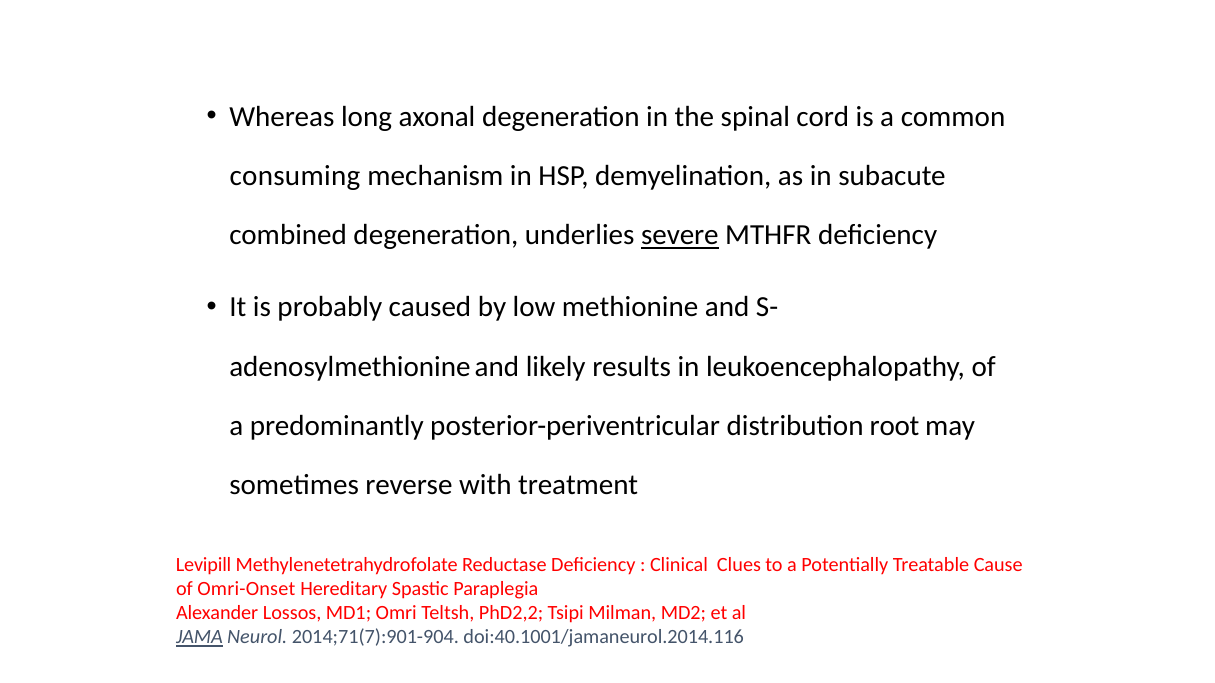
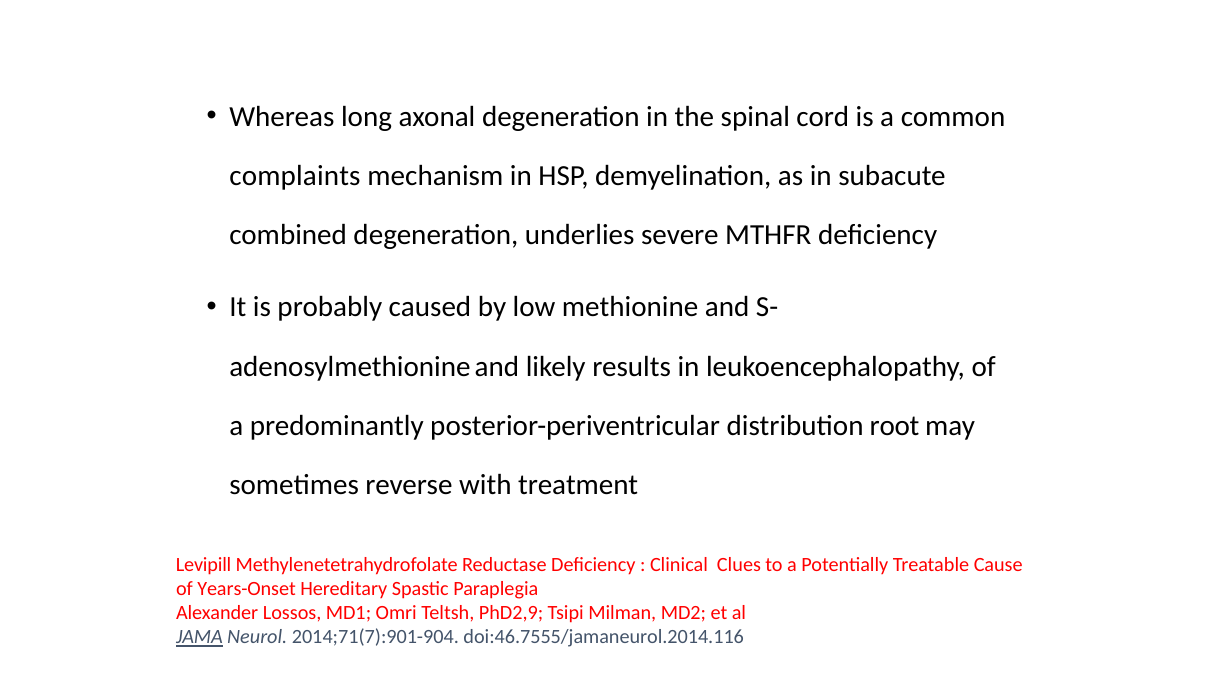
consuming: consuming -> complaints (295, 176)
severe underline: present -> none (680, 236)
Omri-Onset: Omri-Onset -> Years-Onset (247, 589)
PhD2,2: PhD2,2 -> PhD2,9 (511, 613)
doi:40.1001/jamaneurol.2014.116: doi:40.1001/jamaneurol.2014.116 -> doi:46.7555/jamaneurol.2014.116 (604, 638)
